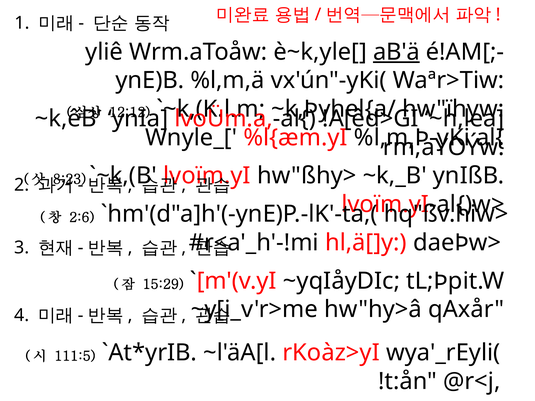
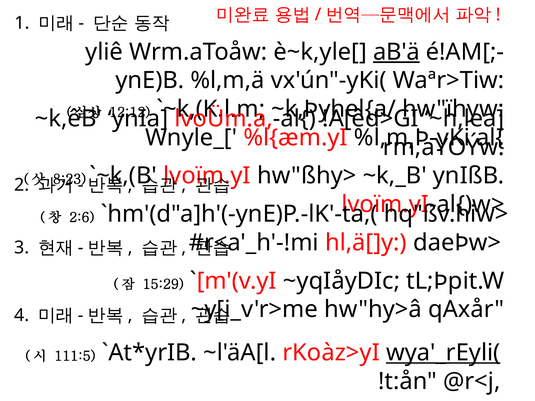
wya'_rEyli( underline: none -> present (443, 353)
